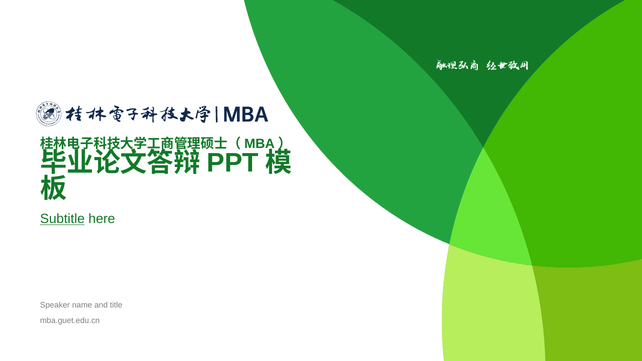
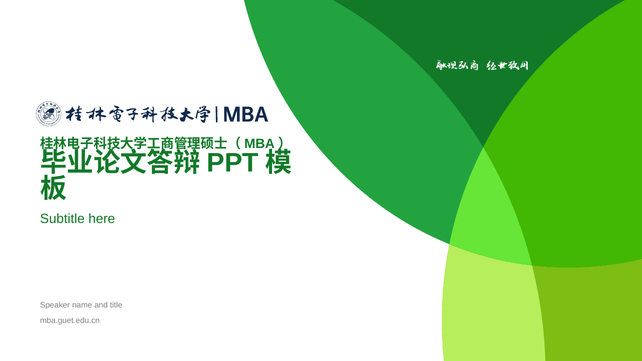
Subtitle underline: present -> none (62, 219)
